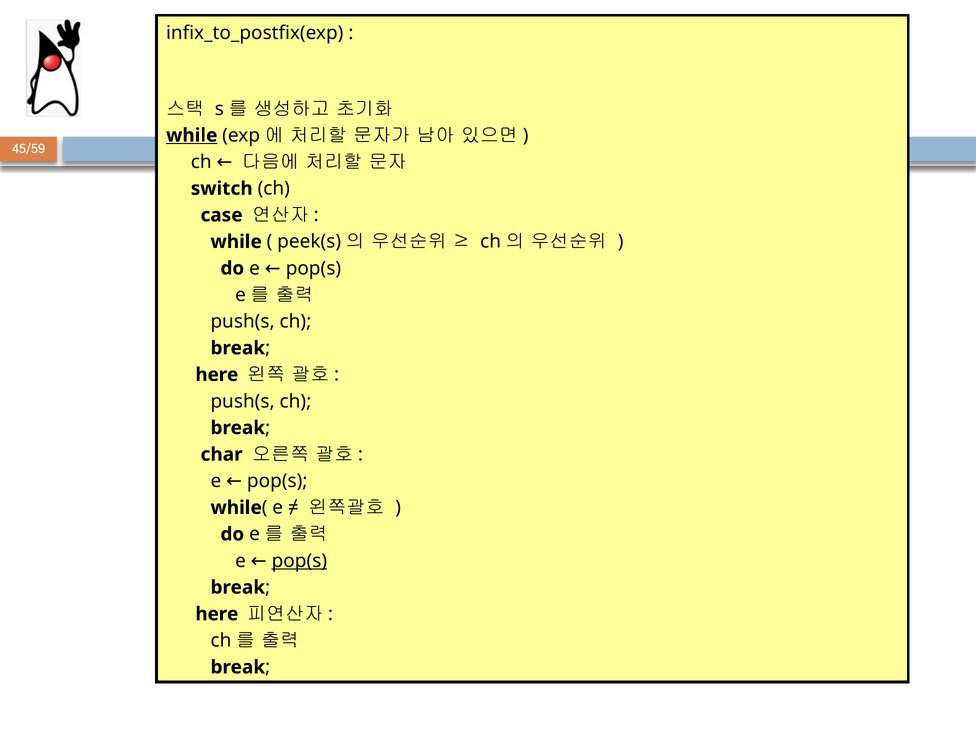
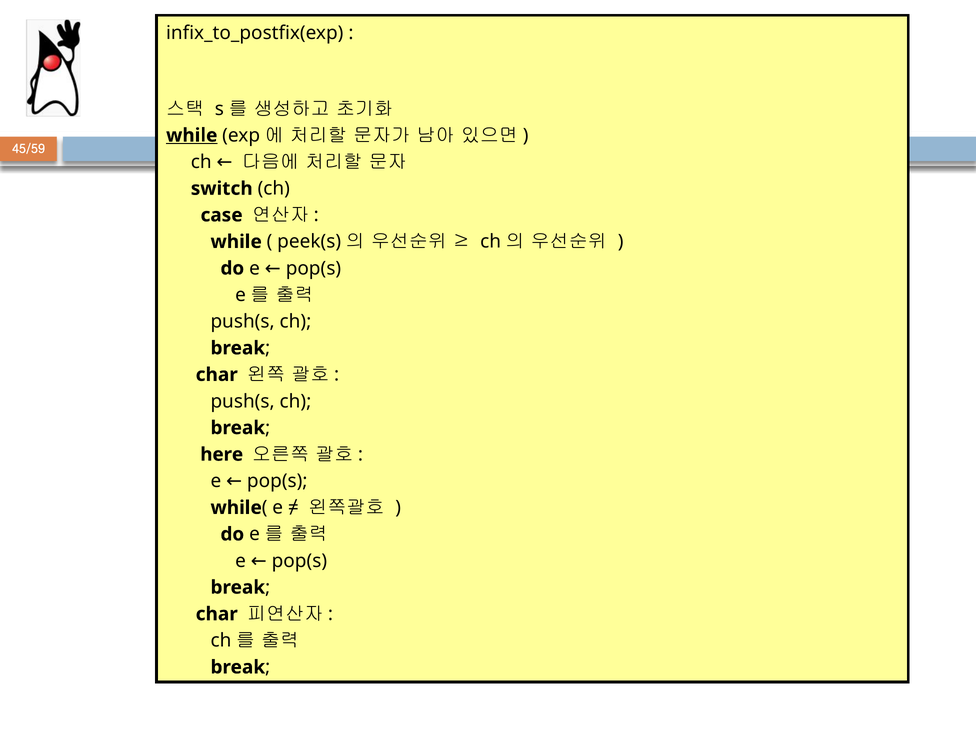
here: here -> char (217, 375)
char: char -> here (222, 454)
pop(s underline: present -> none (299, 561)
here: here -> char (217, 614)
